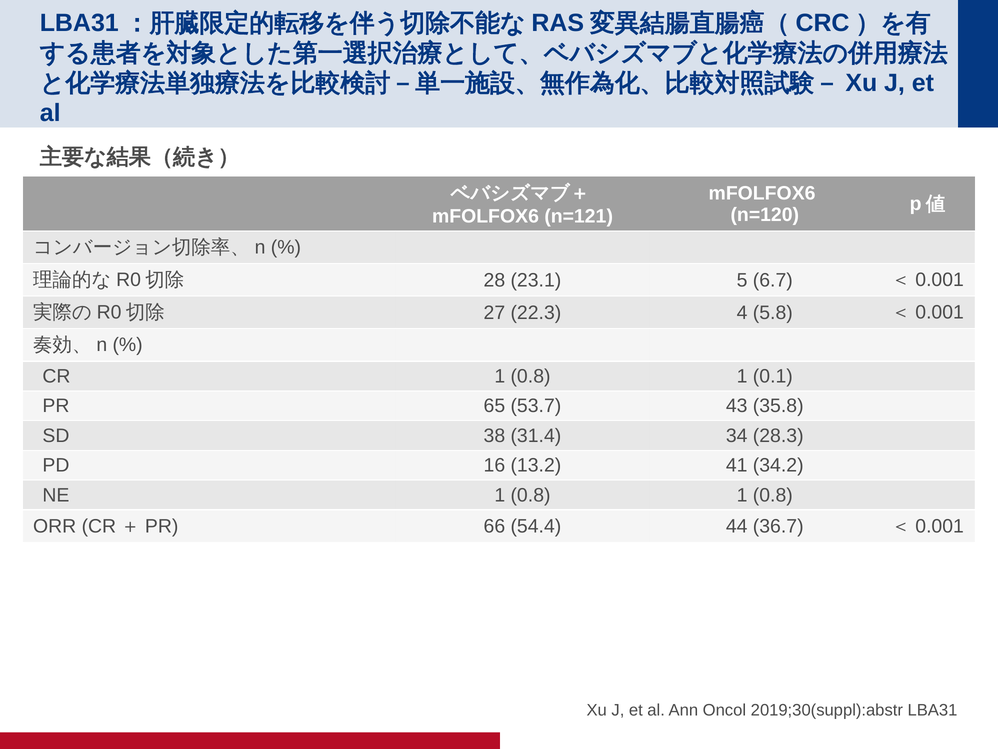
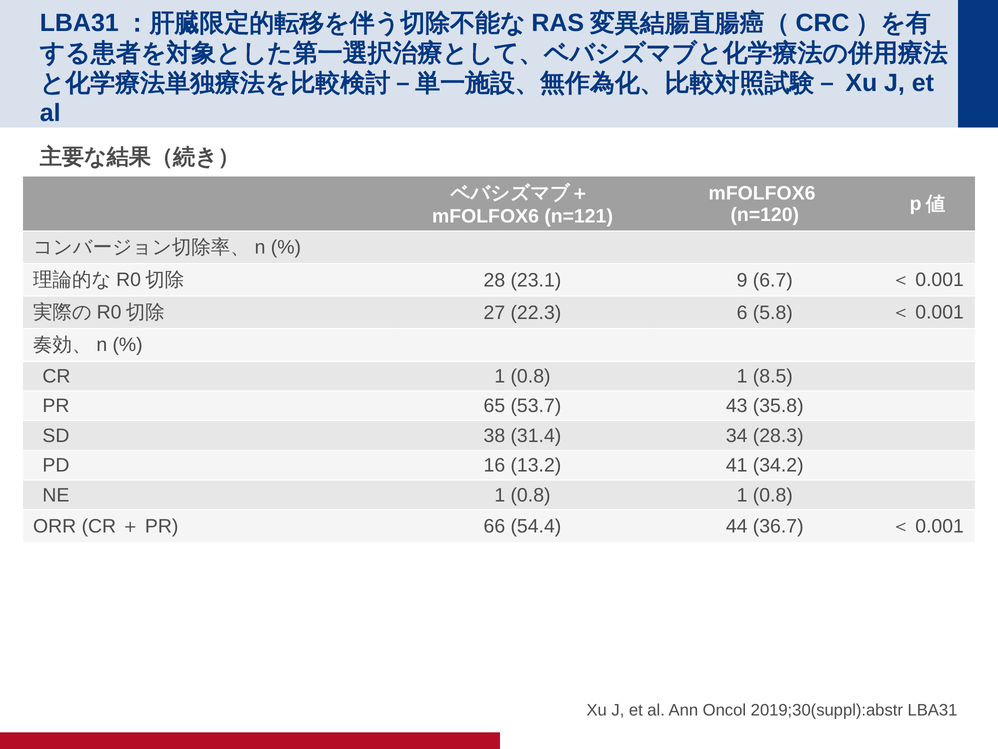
5: 5 -> 9 (742, 280)
4: 4 -> 6 (742, 312)
0.1: 0.1 -> 8.5 (773, 376)
